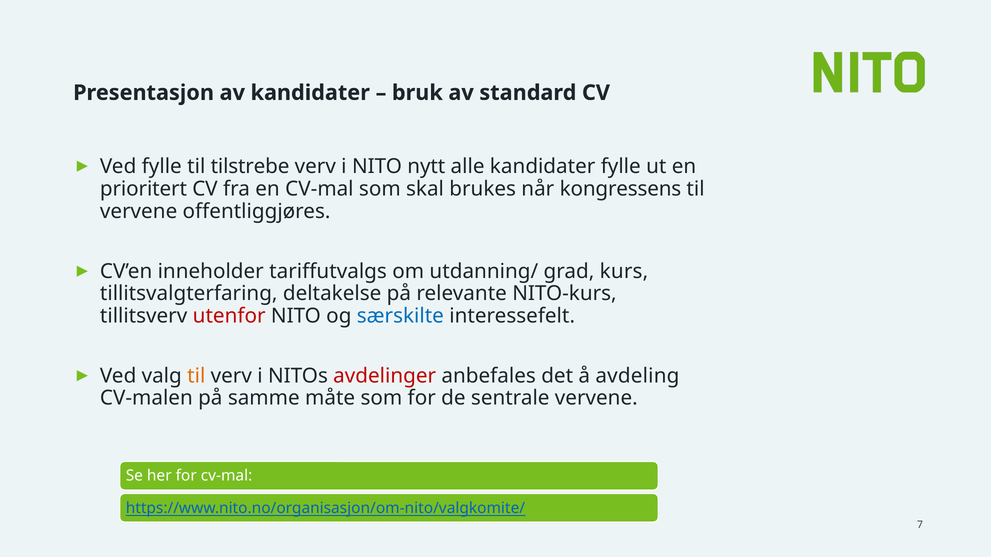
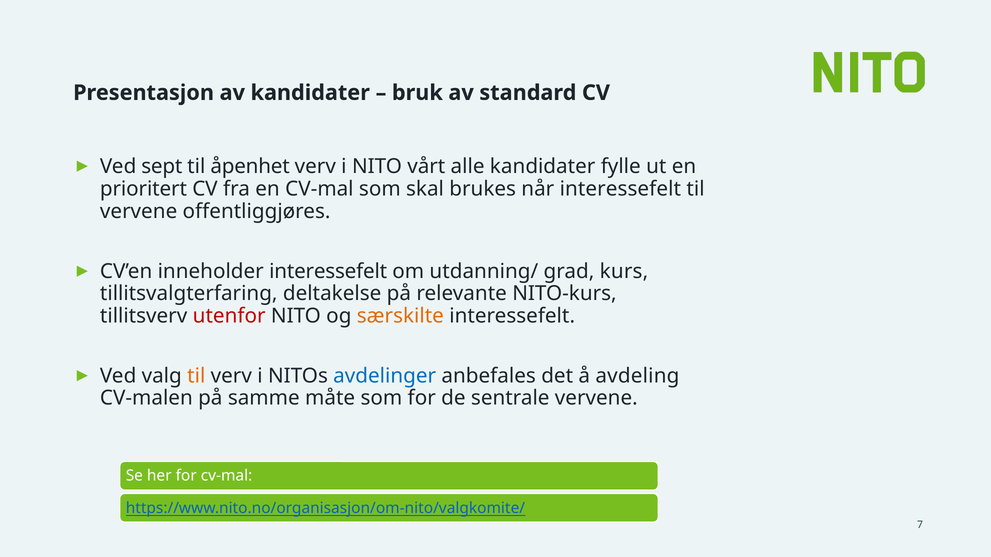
Ved fylle: fylle -> sept (162, 167)
tilstrebe: tilstrebe -> åpenhet (250, 167)
nytt: nytt -> vårt (426, 167)
når kongressens: kongressens -> interessefelt (620, 189)
inneholder tariffutvalgs: tariffutvalgs -> interessefelt (328, 271)
særskilte colour: blue -> orange (400, 316)
avdelinger colour: red -> blue (385, 376)
